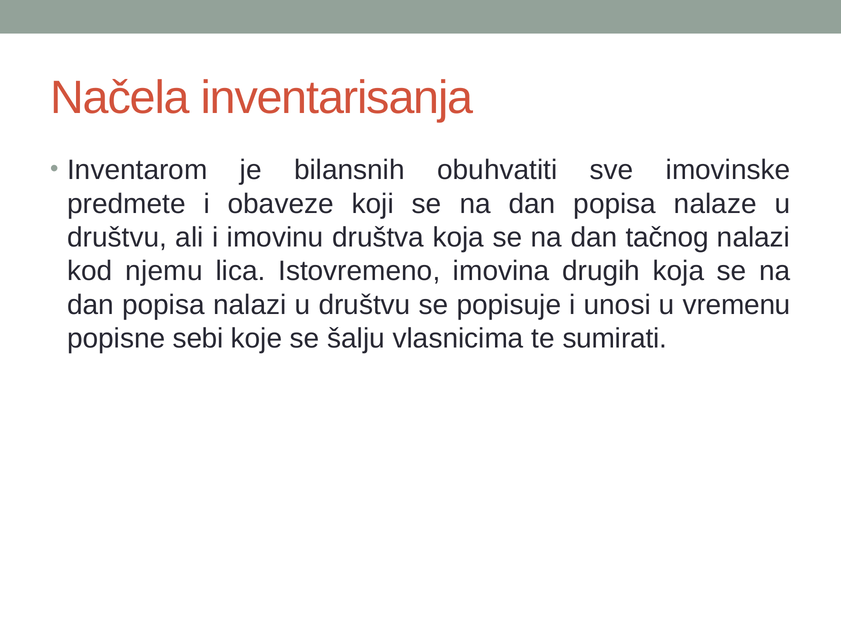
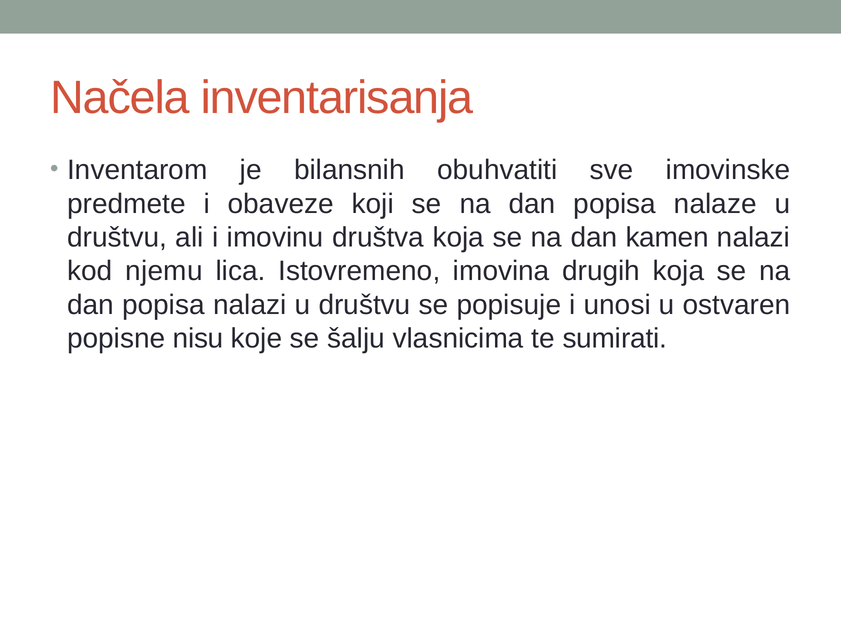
tačnog: tačnog -> kamen (667, 237)
vremenu: vremenu -> ostvaren (737, 305)
sebi: sebi -> nisu (198, 338)
